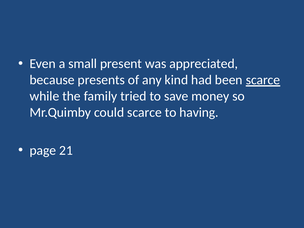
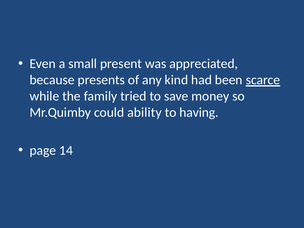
could scarce: scarce -> ability (144, 112)
21: 21 -> 14 (66, 150)
